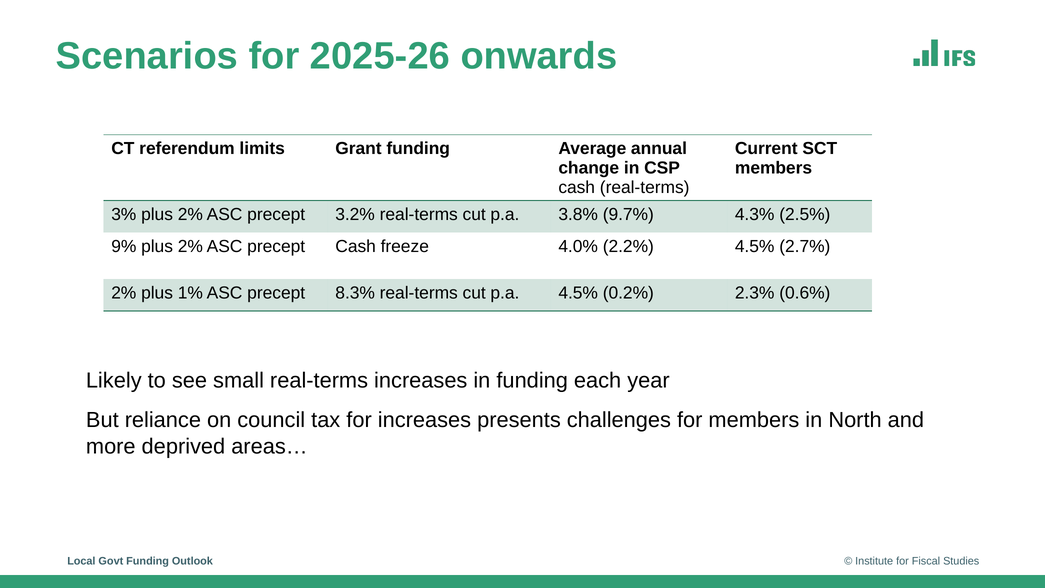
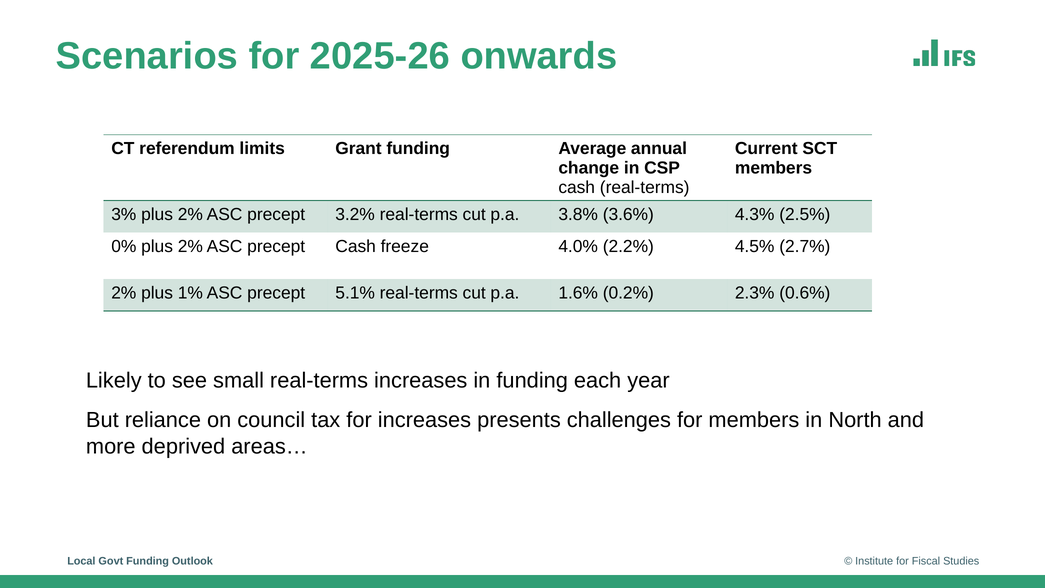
9.7%: 9.7% -> 3.6% (628, 214)
9%: 9% -> 0% (124, 246)
8.3%: 8.3% -> 5.1% (355, 293)
p.a 4.5%: 4.5% -> 1.6% (578, 293)
